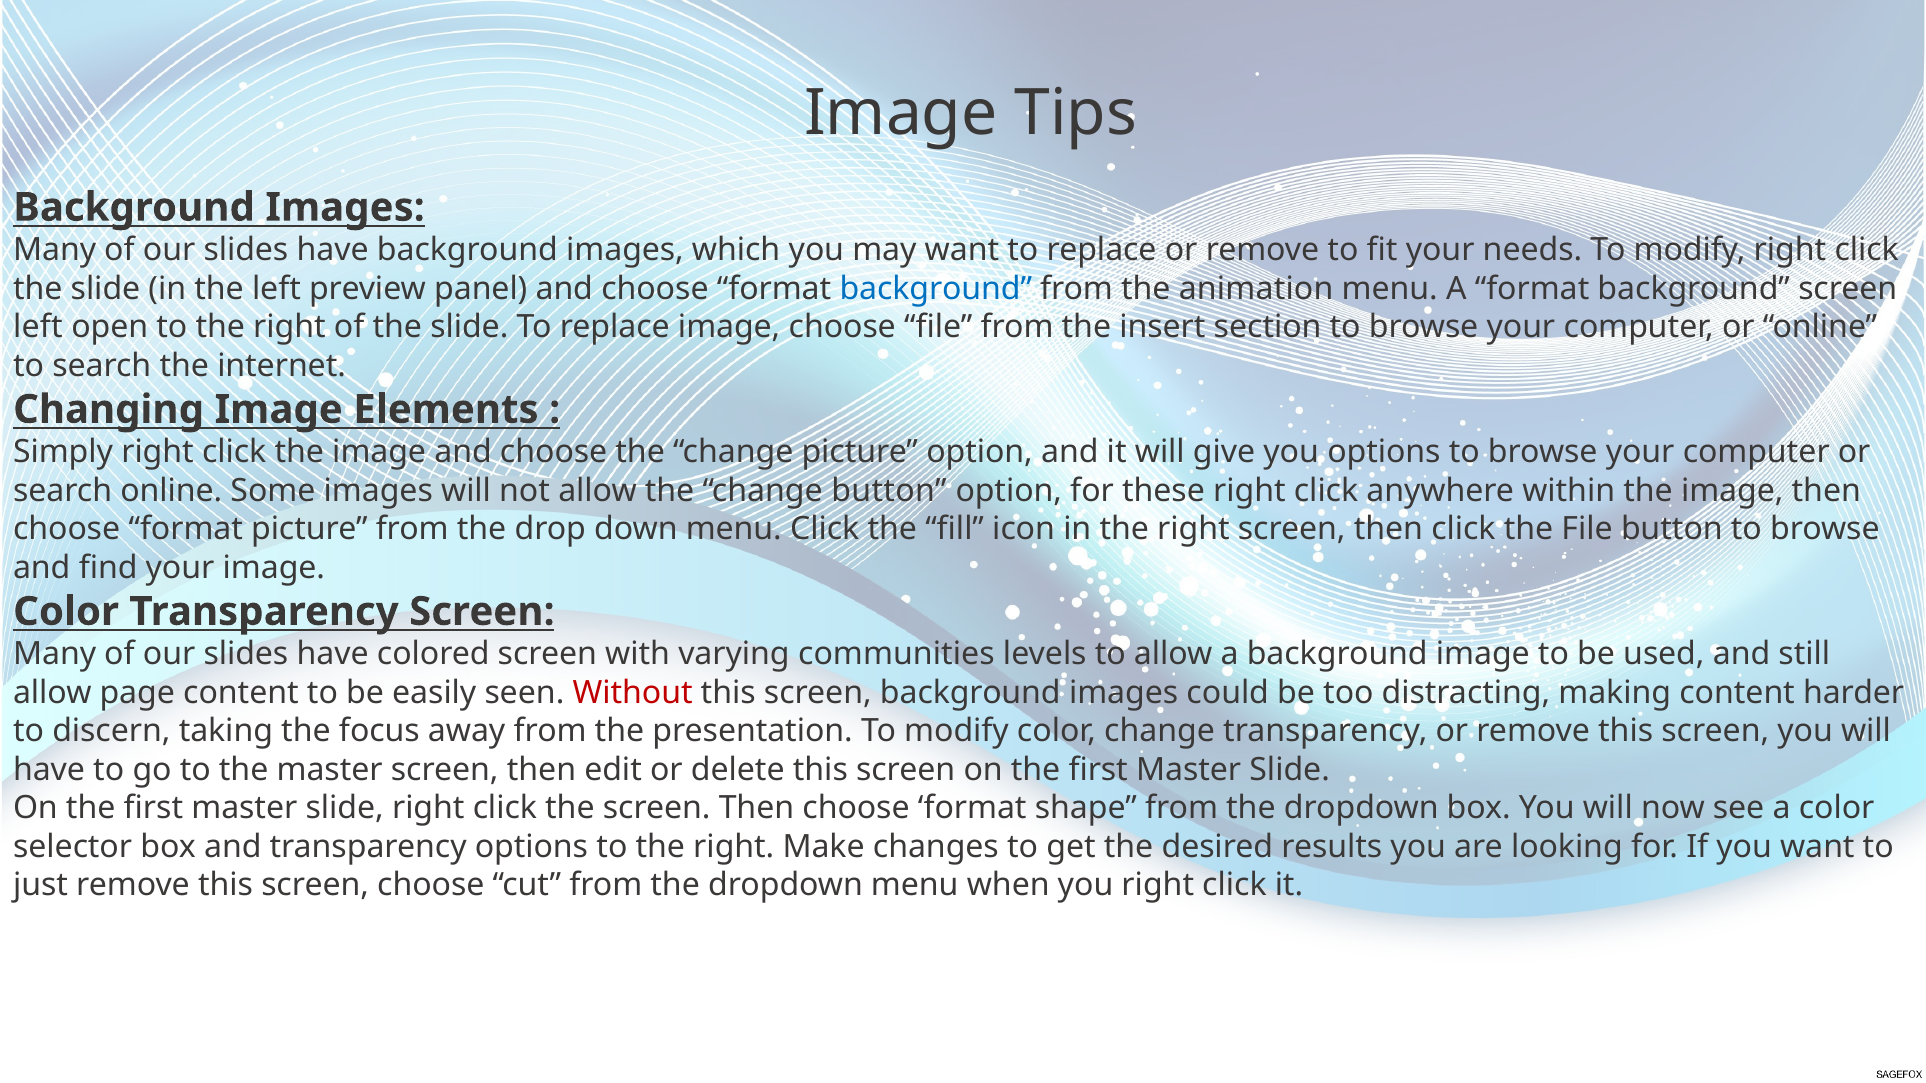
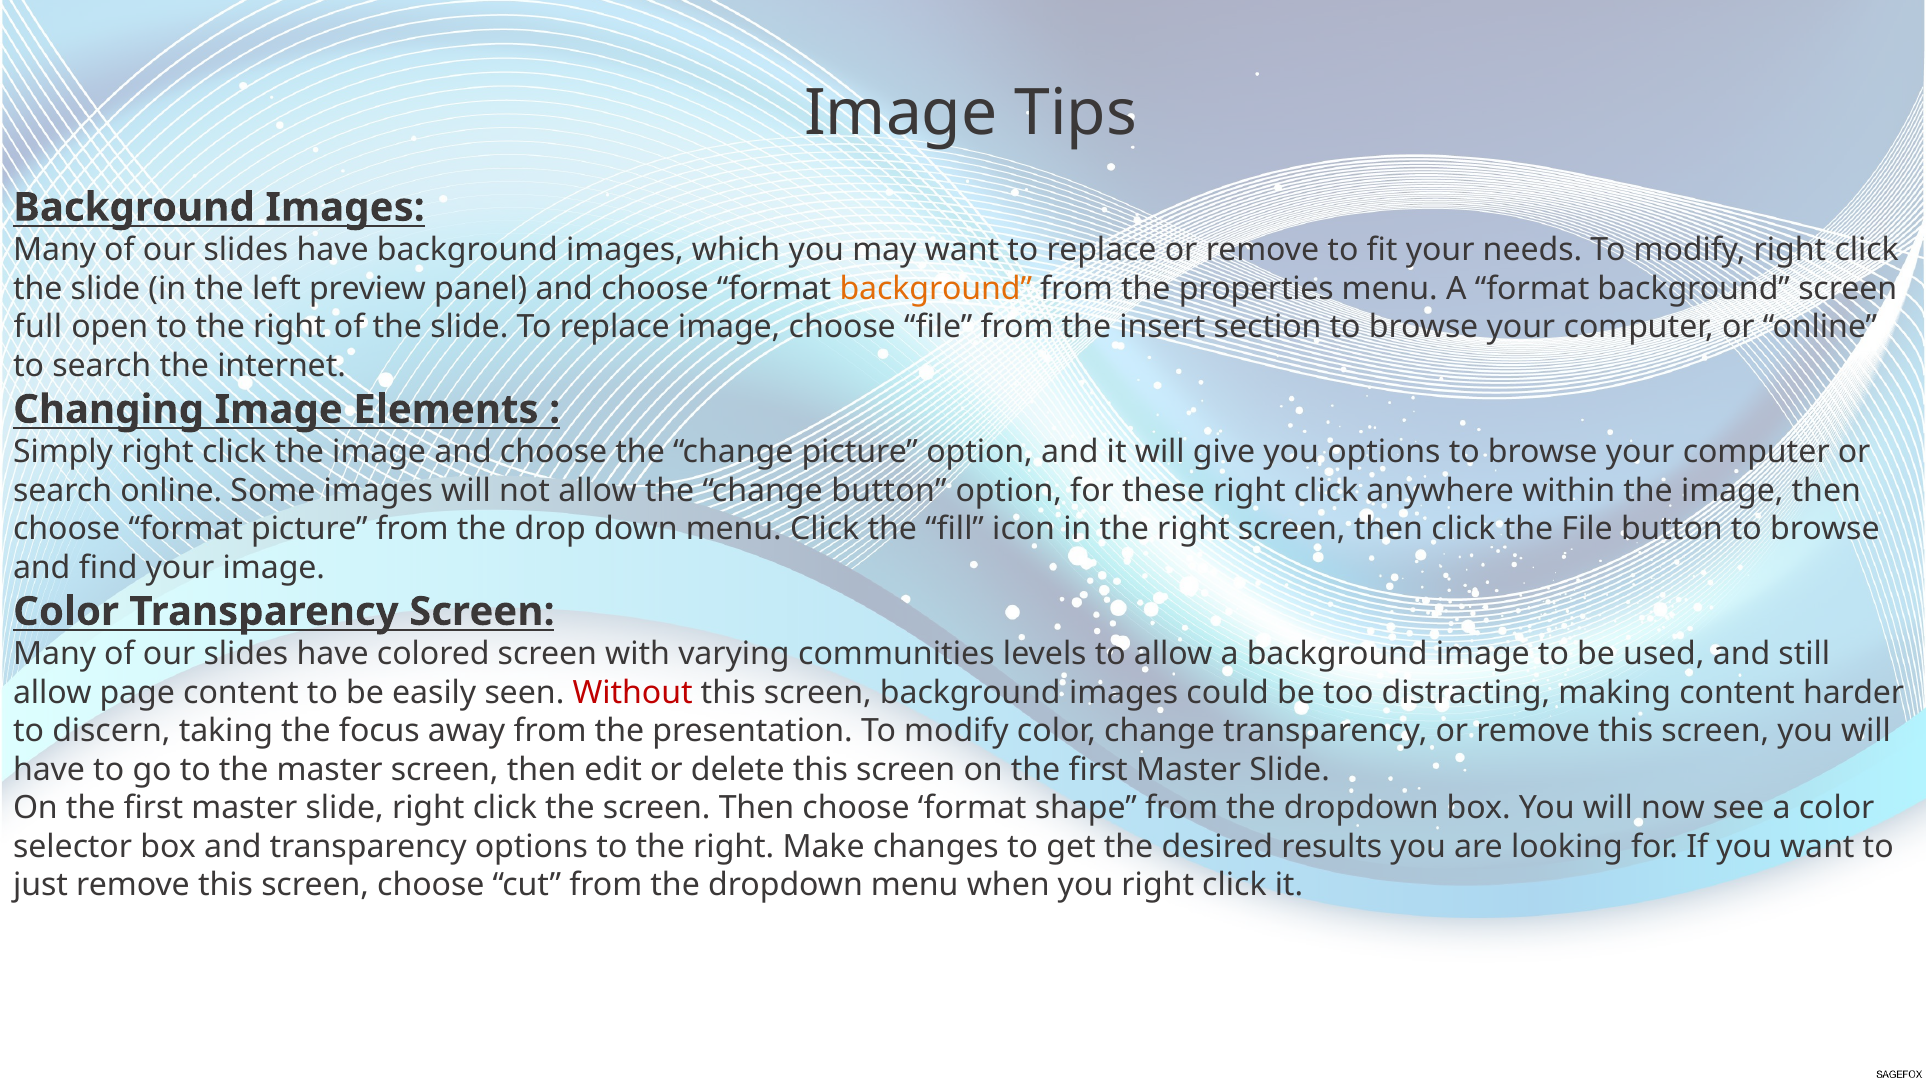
background colour: blue -> orange (936, 289)
animation: animation -> properties (1256, 289)
left: left -> full (38, 327)
